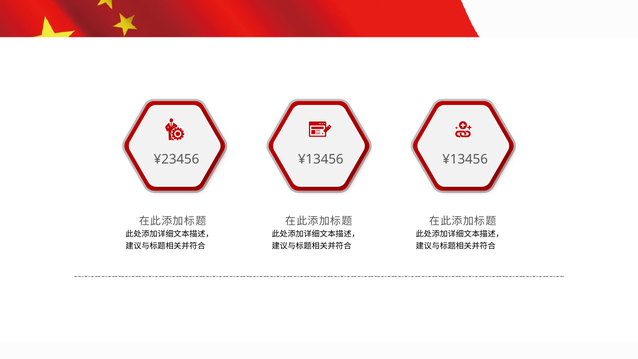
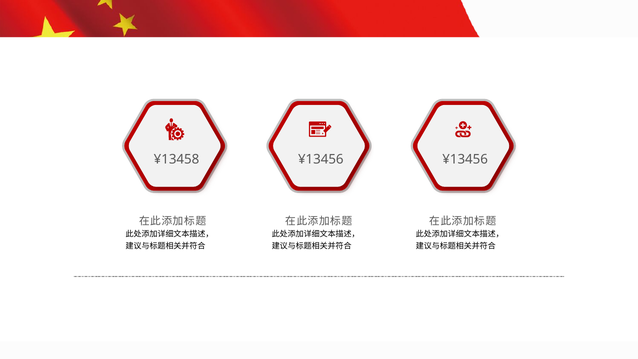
¥23456: ¥23456 -> ¥13458 (176, 159)
